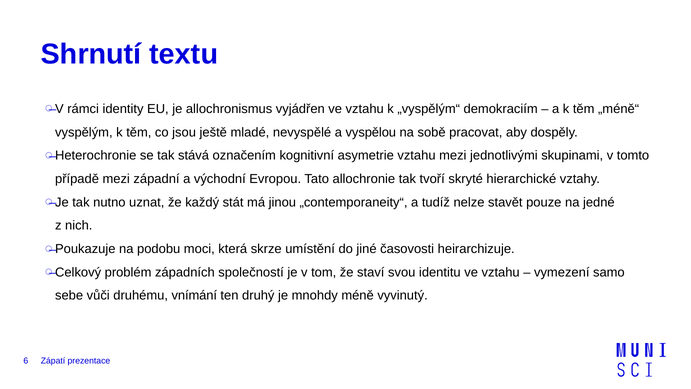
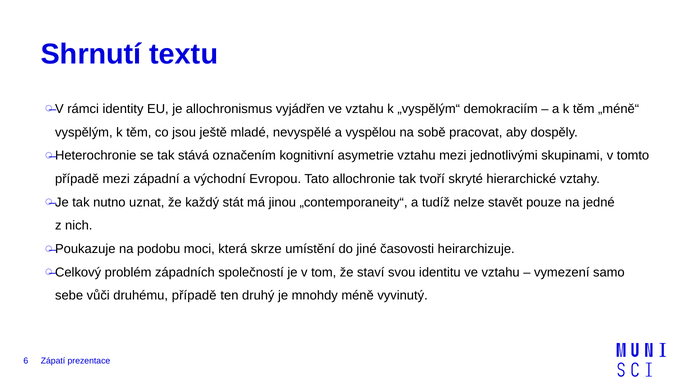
druhému vnímání: vnímání -> případě (194, 295)
